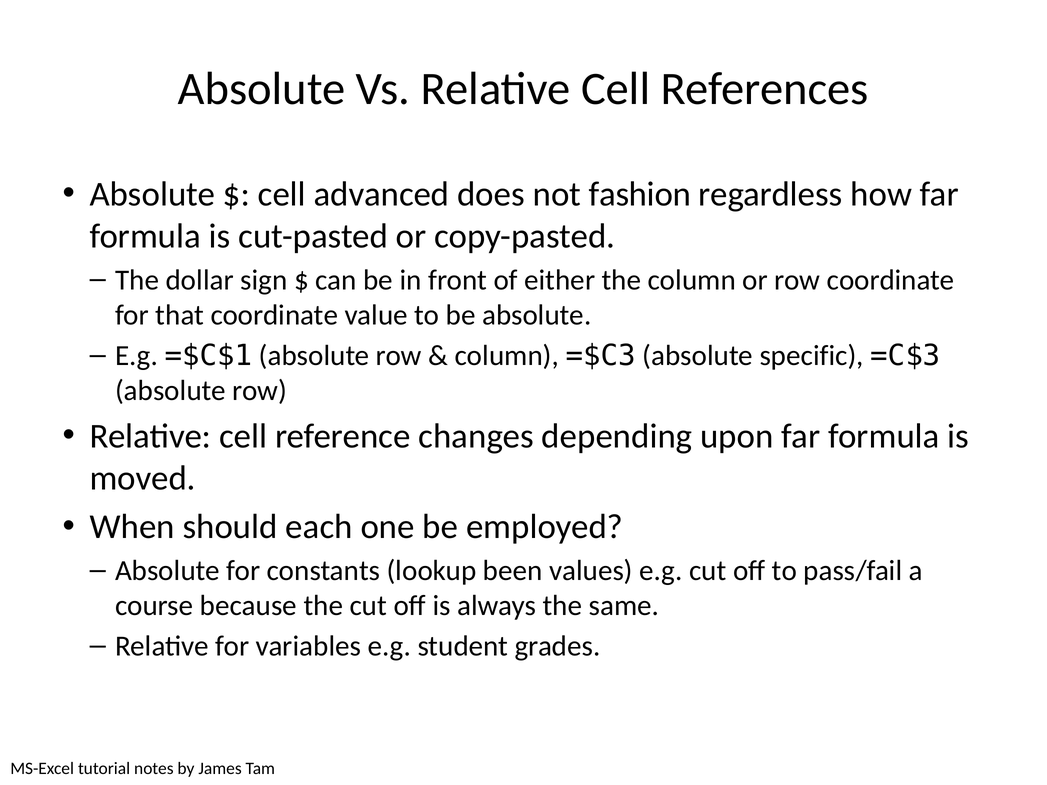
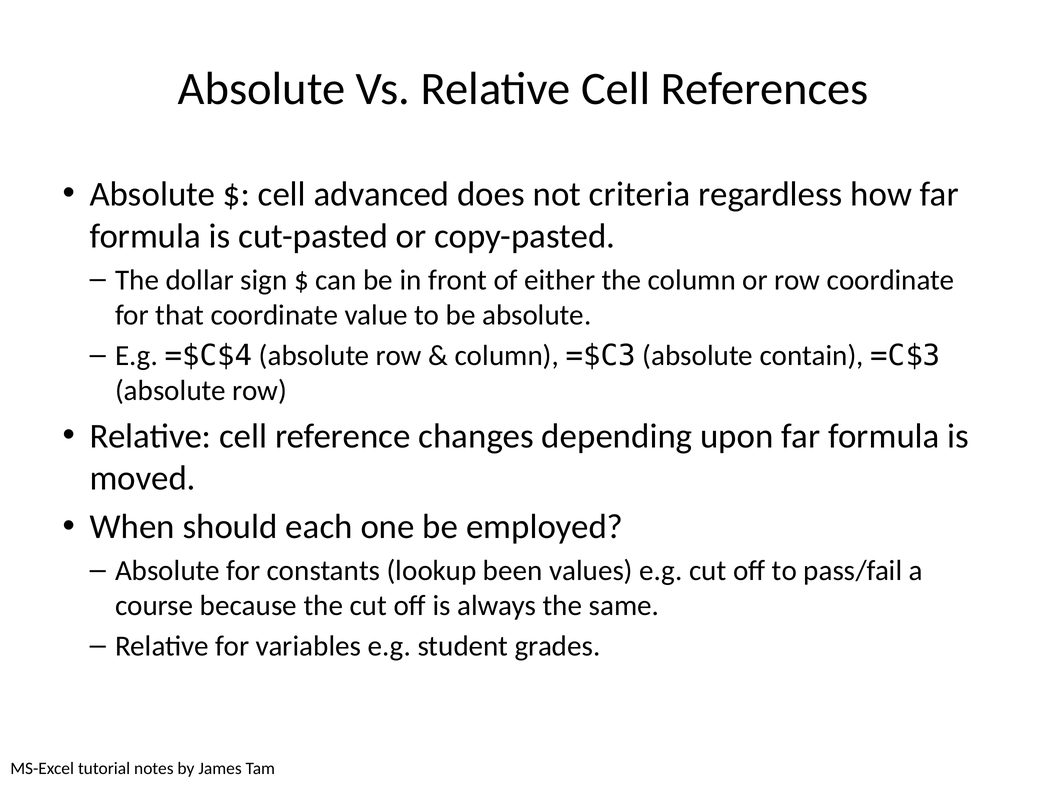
fashion: fashion -> criteria (640, 194)
=$C$1: =$C$1 -> =$C$4 (209, 356)
specific: specific -> contain (812, 356)
